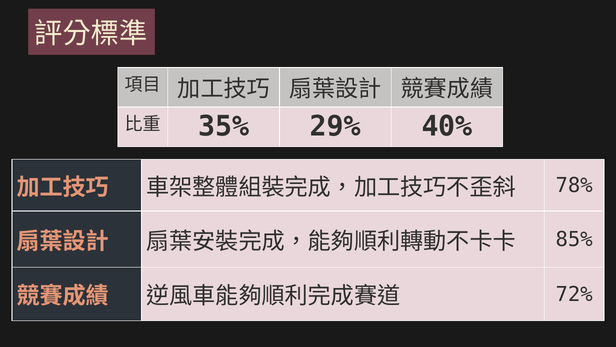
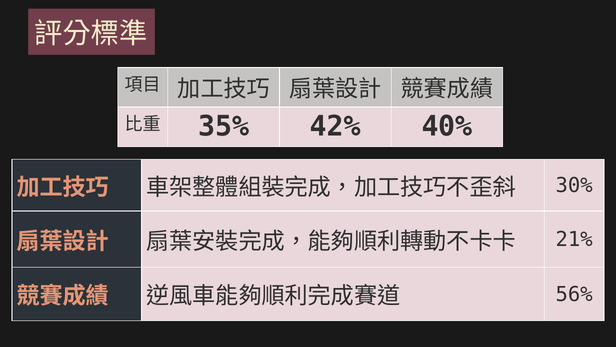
29%: 29% -> 42% (335, 126)
78%: 78% -> 30% (574, 185)
85%: 85% -> 21% (574, 239)
72%: 72% -> 56% (574, 294)
